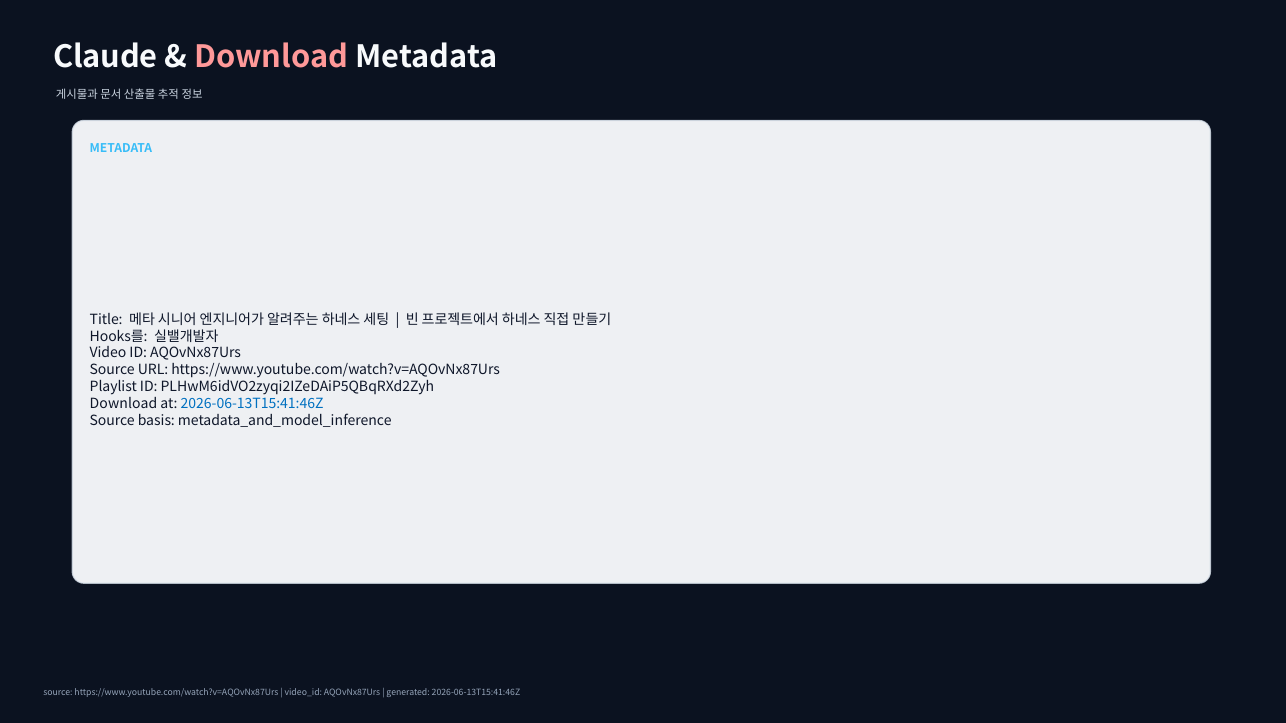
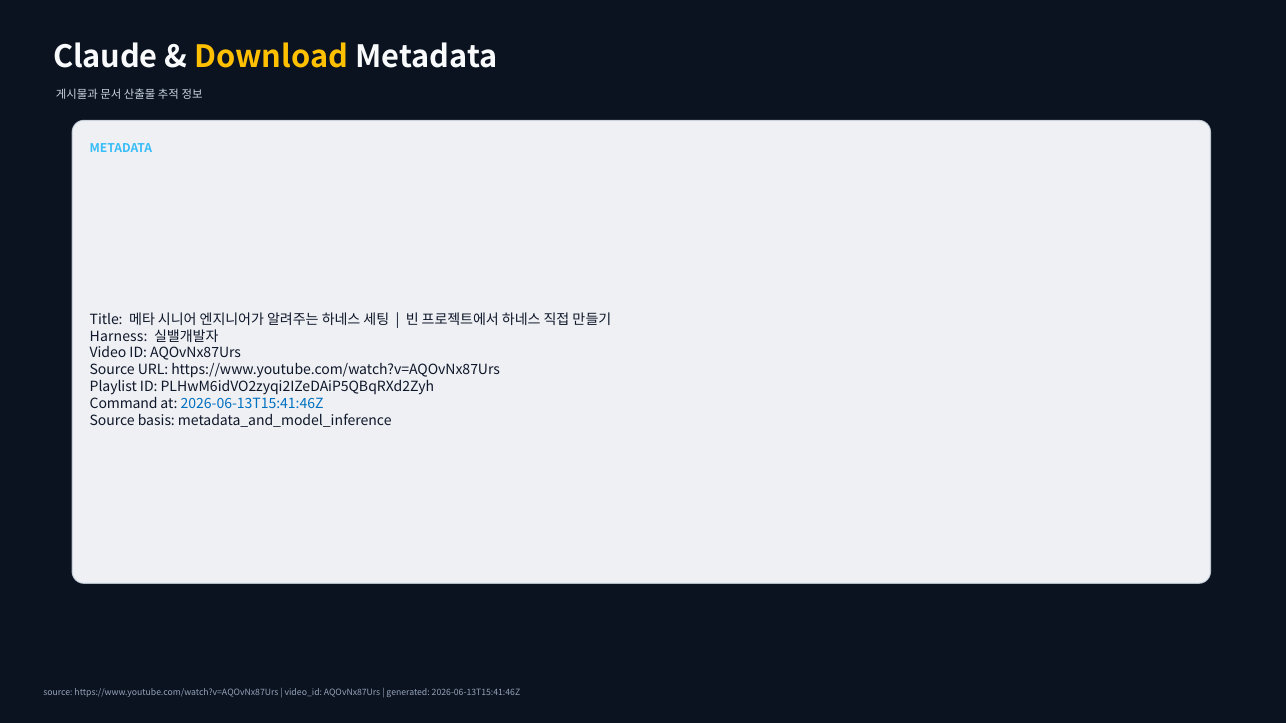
Download colour: pink -> yellow (271, 58)
Hooks를: Hooks를 -> Harness (119, 337)
Download: Download -> Command (124, 404)
